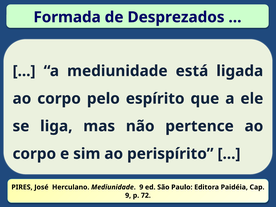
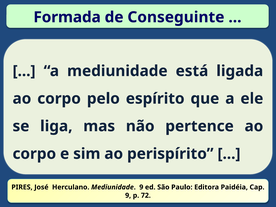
Desprezados: Desprezados -> Conseguinte (176, 17)
